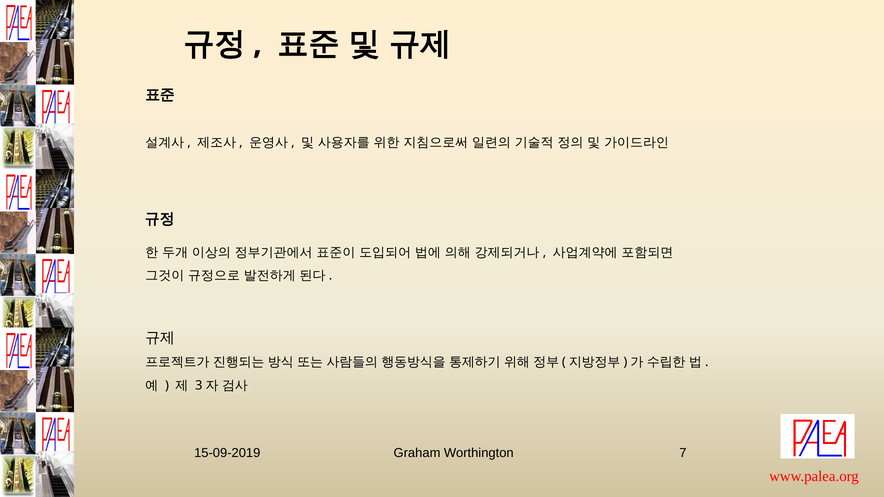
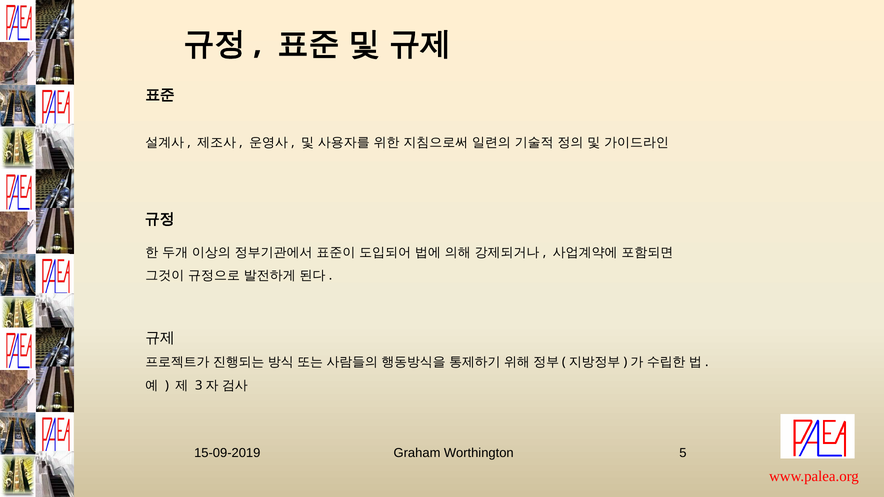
7: 7 -> 5 (683, 453)
